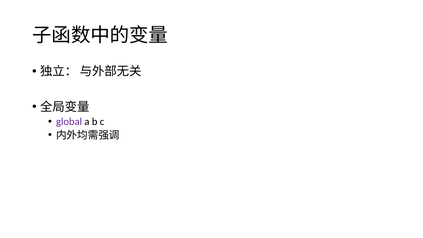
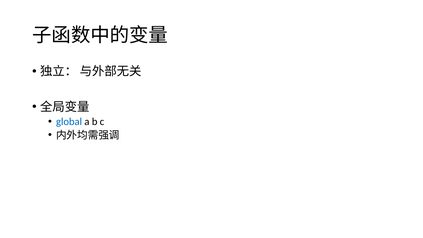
global colour: purple -> blue (69, 122)
